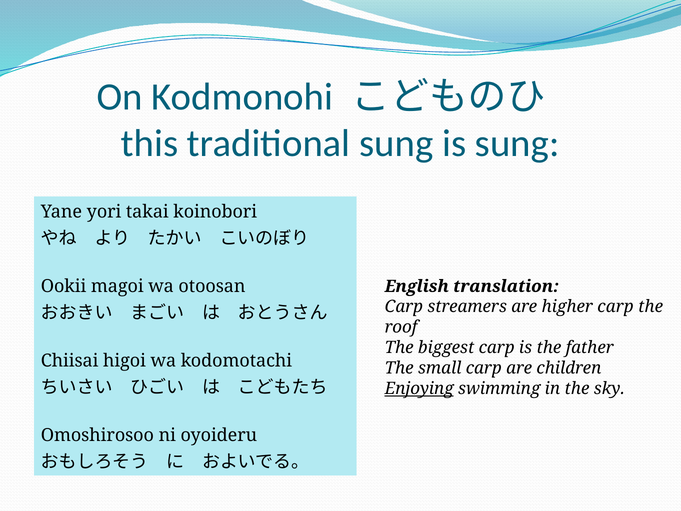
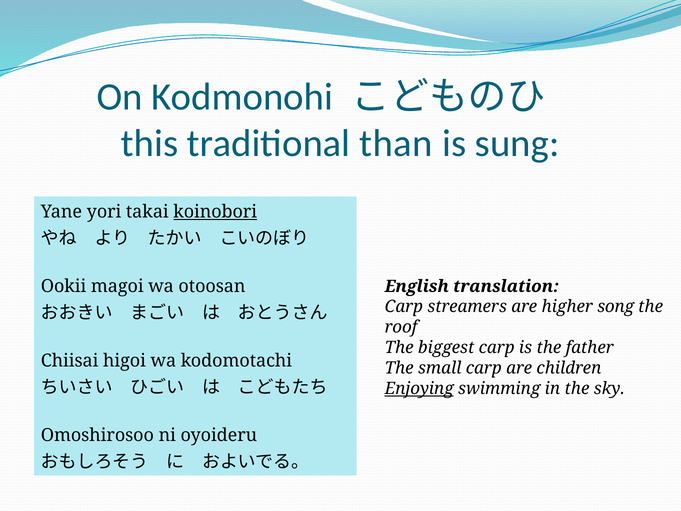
traditional sung: sung -> than (396, 144)
koinobori underline: none -> present (215, 212)
higher carp: carp -> song (616, 307)
